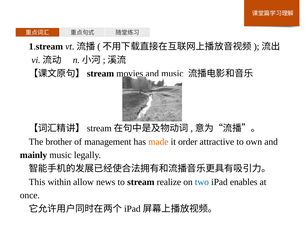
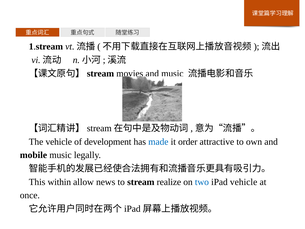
The brother: brother -> vehicle (59, 142)
management: management -> development (108, 142)
made colour: orange -> blue (158, 142)
mainly: mainly -> mobile (33, 155)
iPad enables: enables -> vehicle (244, 182)
